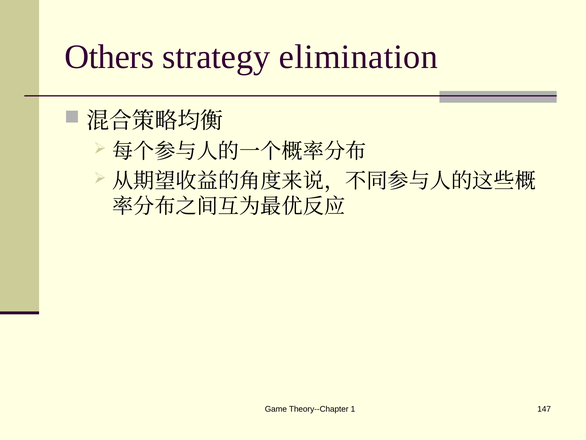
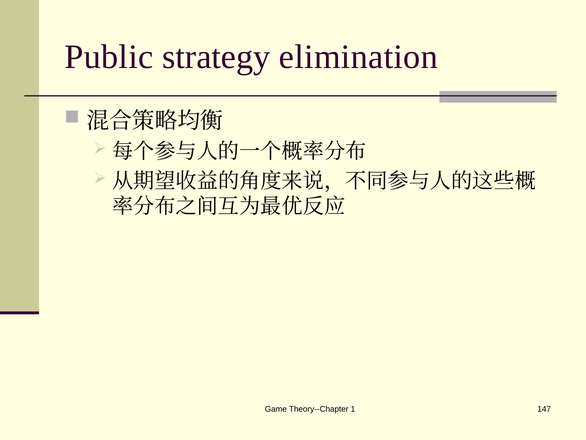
Others: Others -> Public (109, 57)
